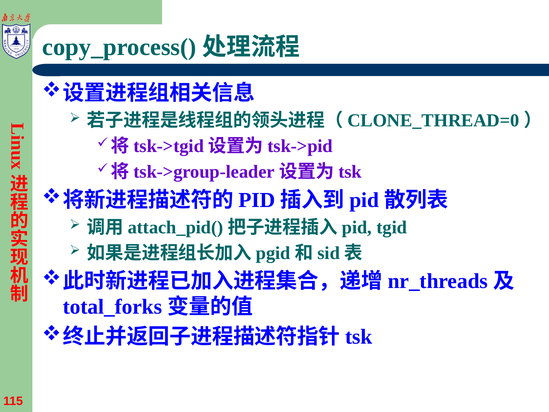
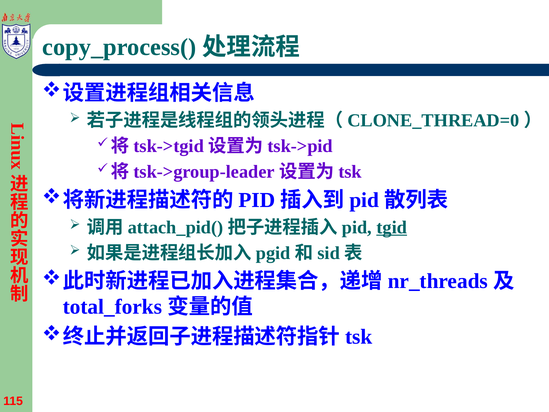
tgid underline: none -> present (392, 227)
